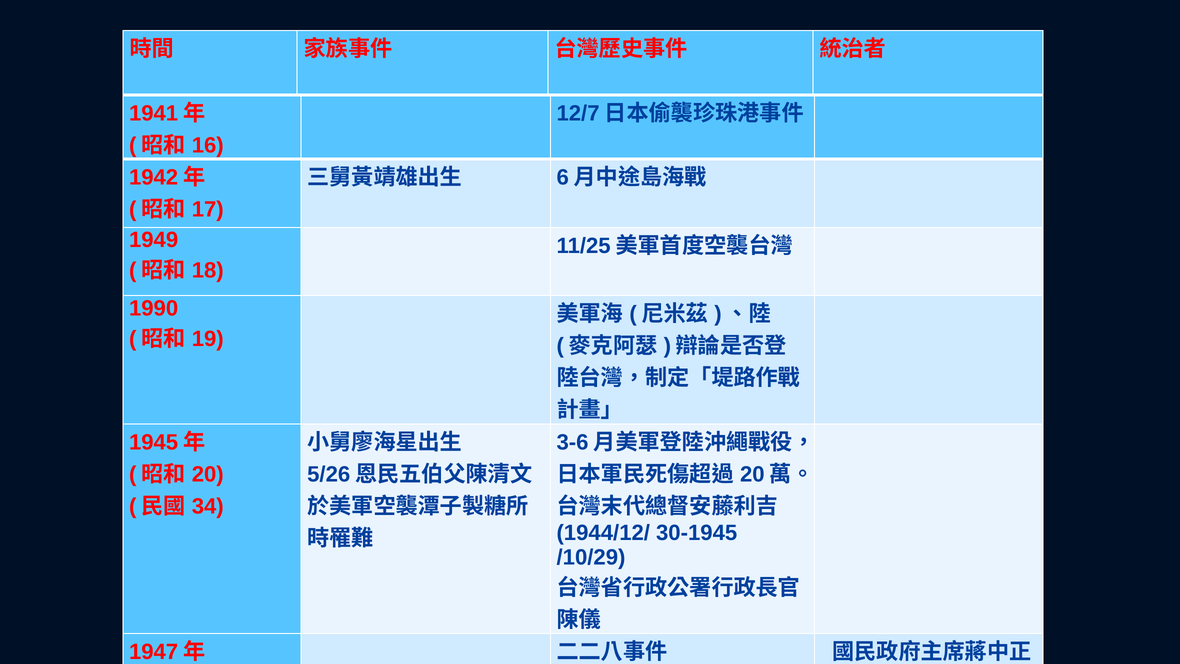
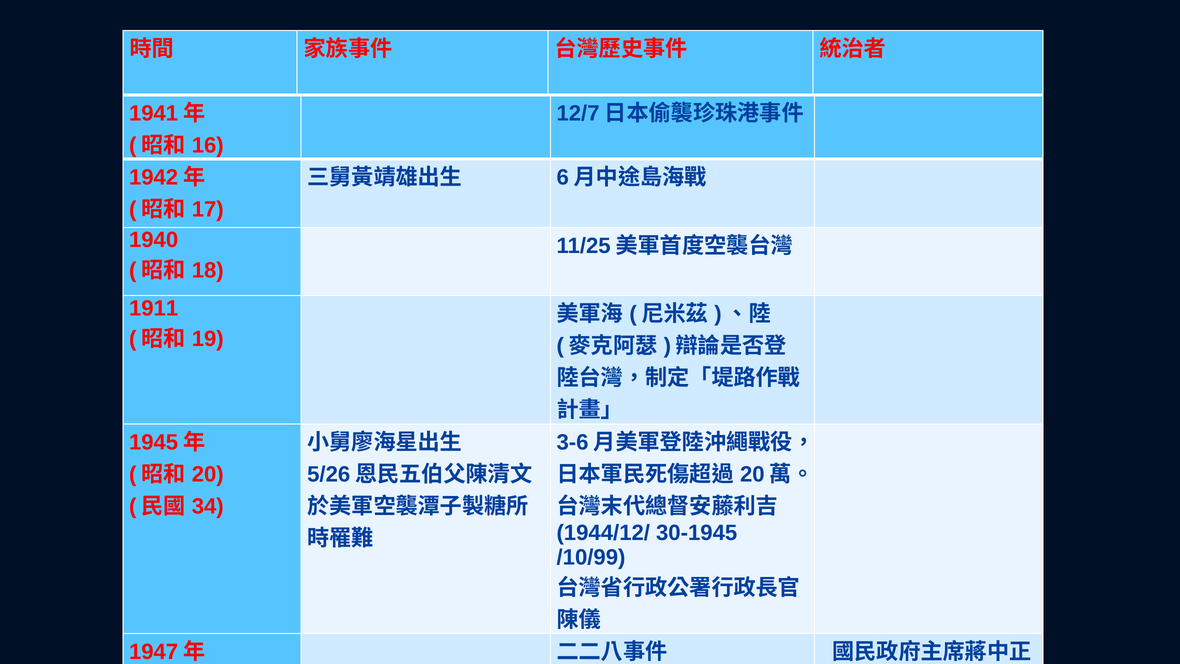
1949: 1949 -> 1940 (154, 240)
1990: 1990 -> 1911 (154, 308)
/10/29: /10/29 -> /10/99 (591, 557)
